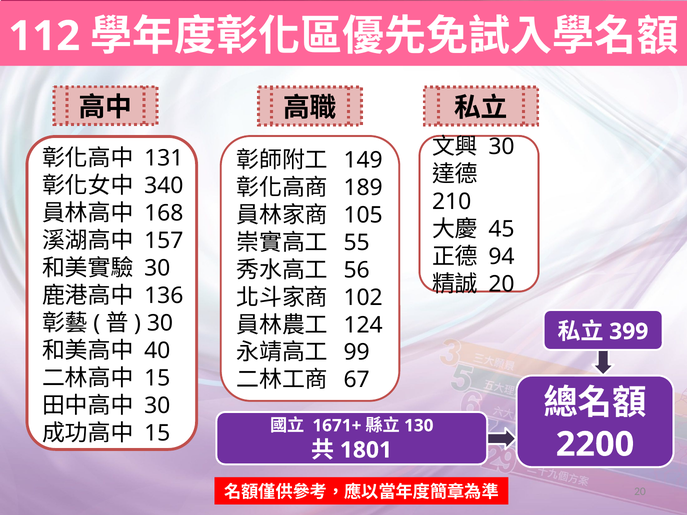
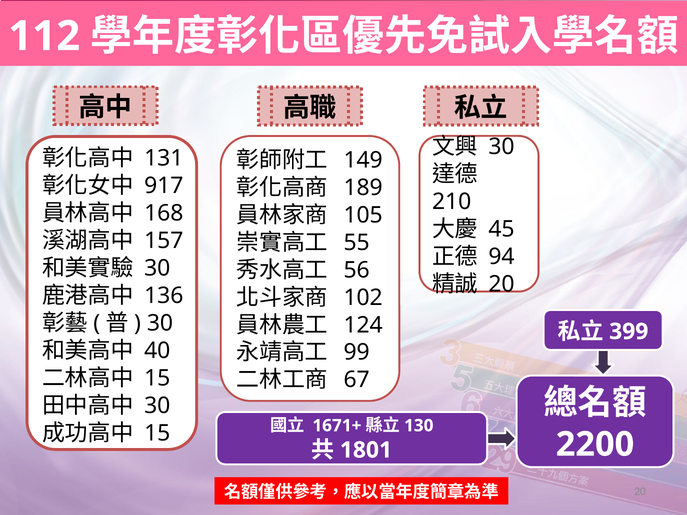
340: 340 -> 917 (164, 186)
